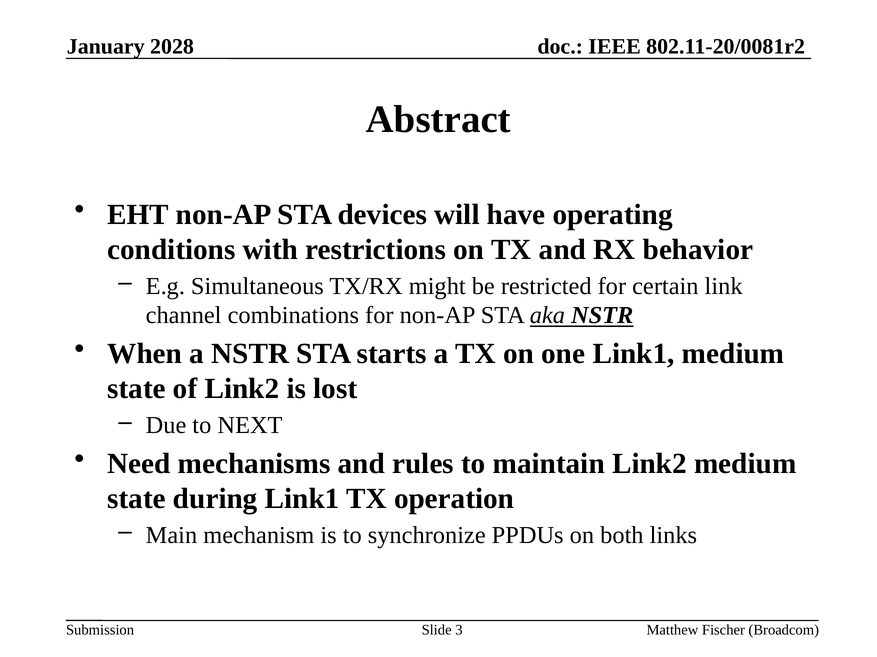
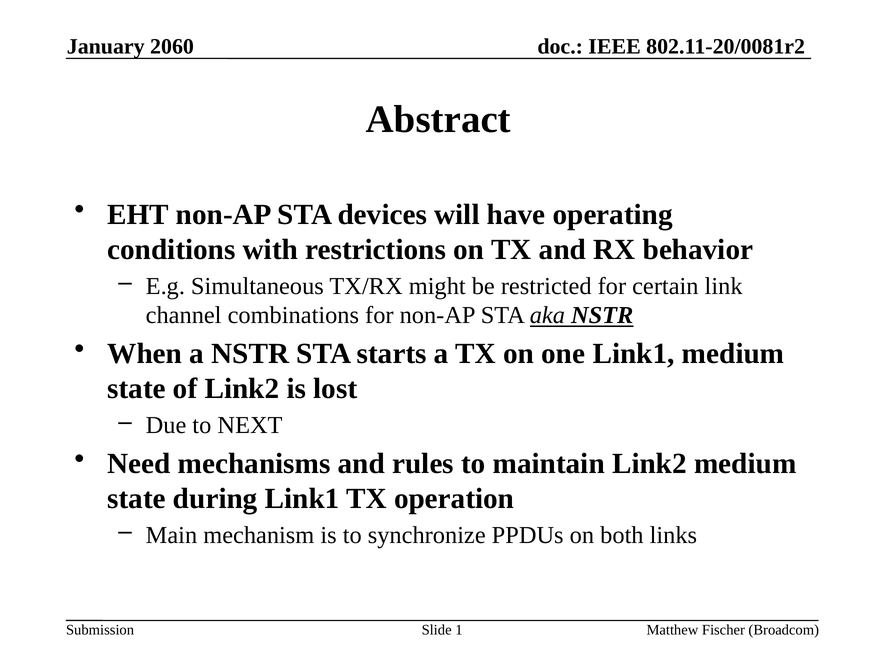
2028: 2028 -> 2060 (172, 47)
3: 3 -> 1 (459, 631)
